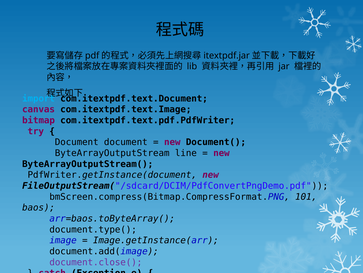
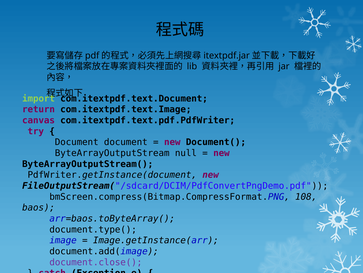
import colour: light blue -> light green (39, 98)
canvas: canvas -> return (39, 109)
bitmap: bitmap -> canvas (39, 120)
line: line -> null (186, 153)
101: 101 -> 108 (306, 196)
